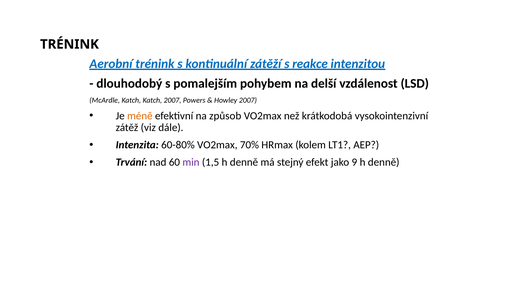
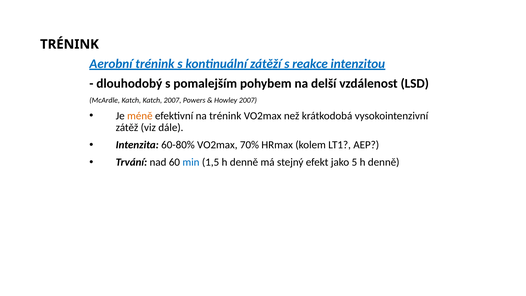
na způsob: způsob -> trénink (225, 116)
min colour: purple -> blue (191, 162)
9: 9 -> 5 (354, 162)
